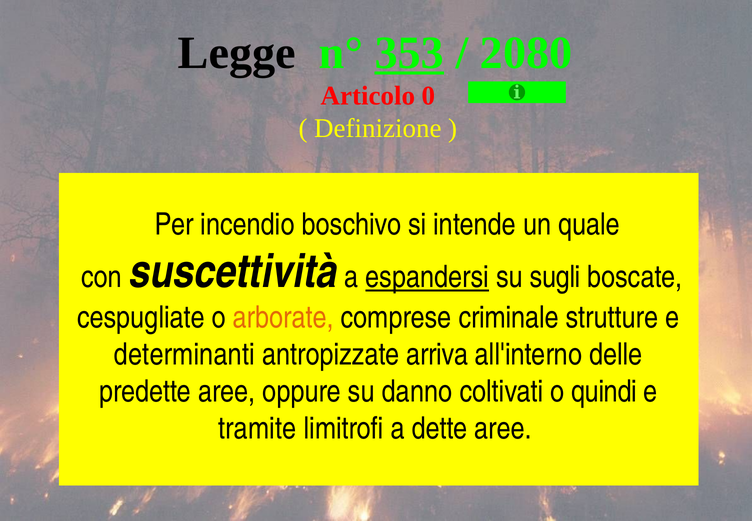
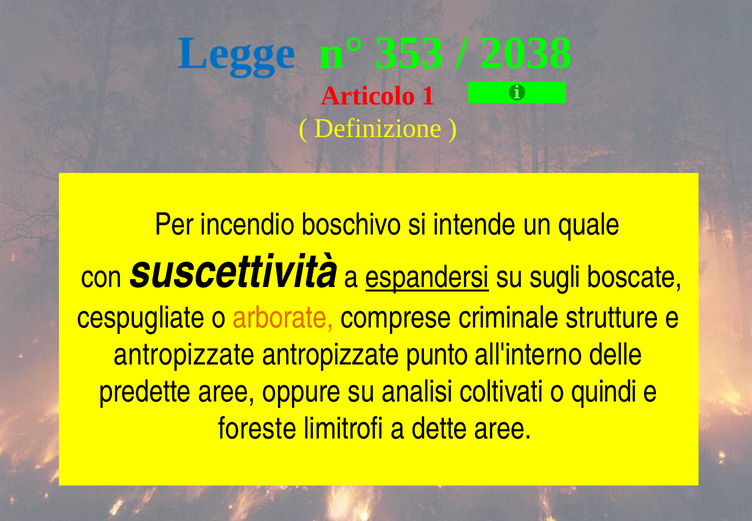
Legge colour: black -> blue (237, 53)
353 underline: present -> none (409, 53)
2080: 2080 -> 2038 (526, 53)
0: 0 -> 1 (429, 96)
determinanti: determinanti -> antropizzate (184, 354)
arriva: arriva -> punto (437, 354)
danno: danno -> analisi (417, 391)
tramite: tramite -> foreste (257, 428)
